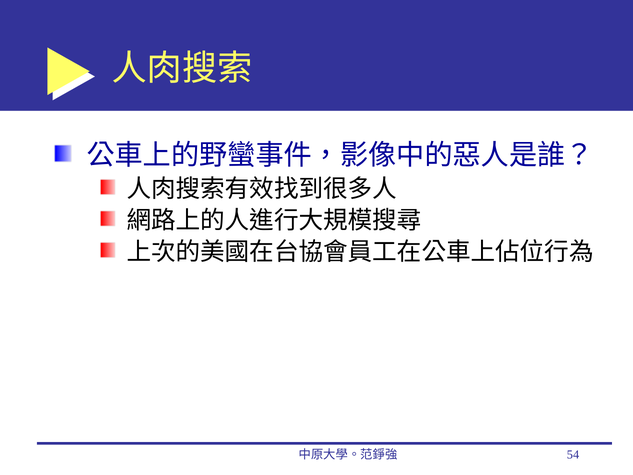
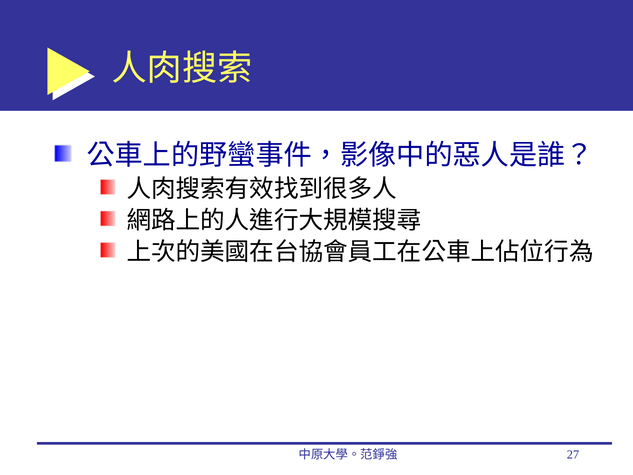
54: 54 -> 27 (573, 455)
